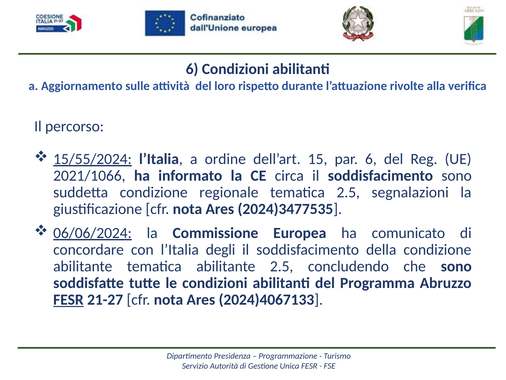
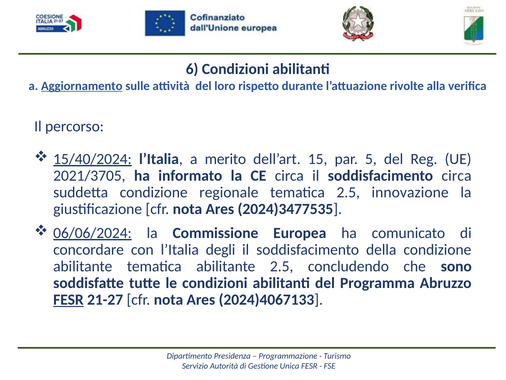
Aggiornamento underline: none -> present (82, 86)
15/55/2024: 15/55/2024 -> 15/40/2024 (92, 159)
ordine: ordine -> merito (225, 159)
par 6: 6 -> 5 (371, 159)
2021/1066: 2021/1066 -> 2021/3705 (89, 176)
soddisfacimento sono: sono -> circa (456, 176)
segnalazioni: segnalazioni -> innovazione (410, 192)
